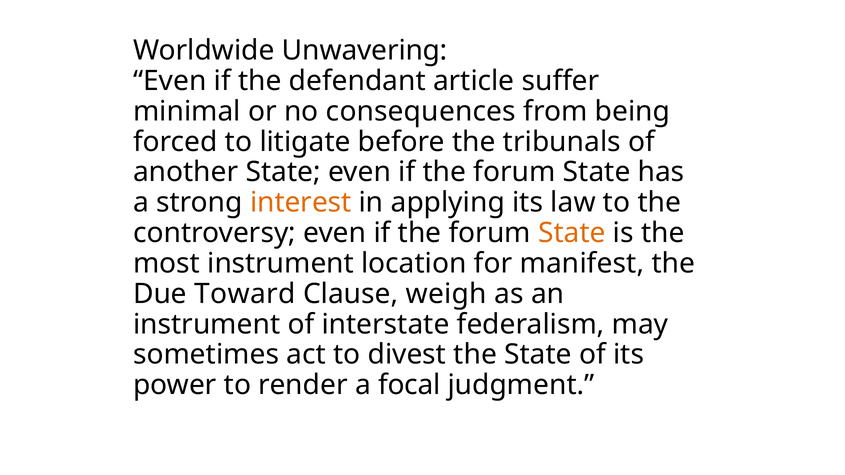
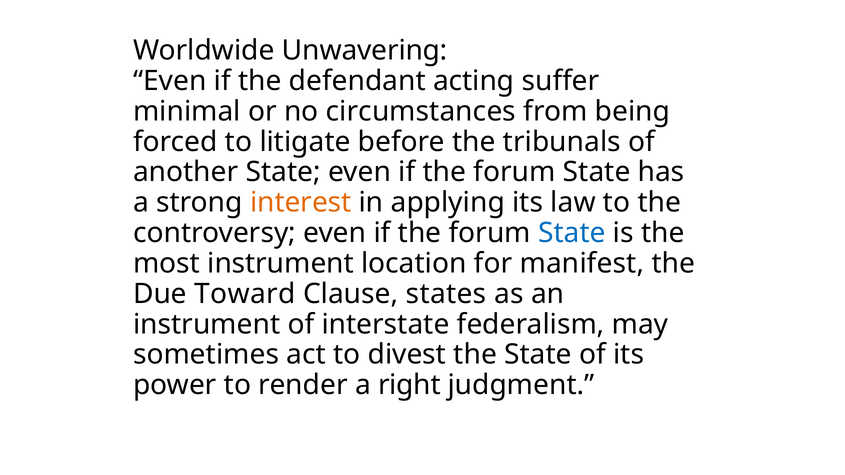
article: article -> acting (474, 81)
consequences: consequences -> circumstances (421, 111)
State colour: orange -> blue (572, 233)
weigh: weigh -> states (446, 294)
focal: focal -> right (409, 385)
